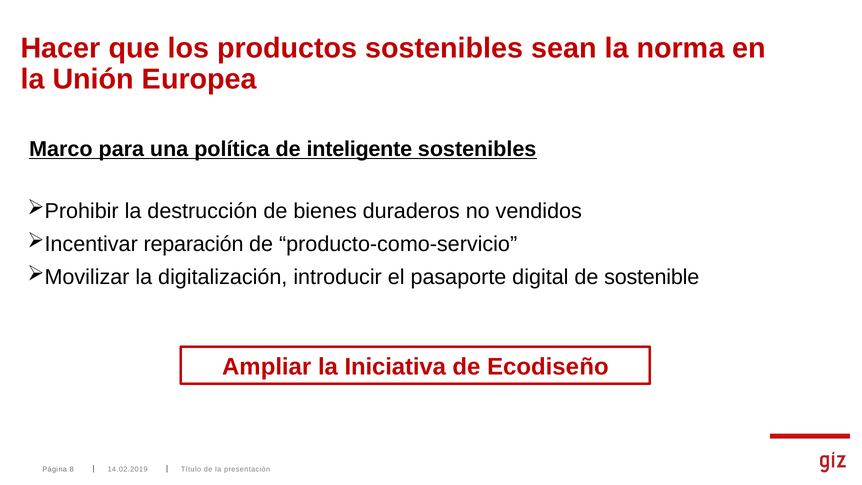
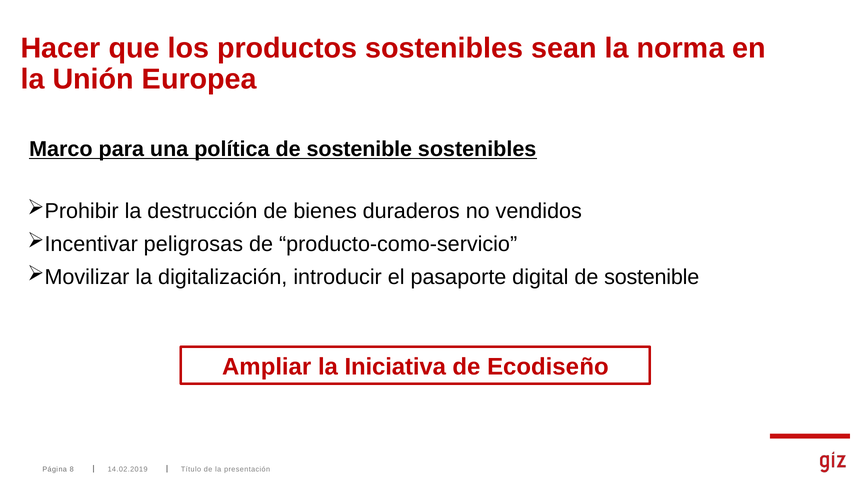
política de inteligente: inteligente -> sostenible (359, 149)
reparación: reparación -> peligrosas (193, 244)
